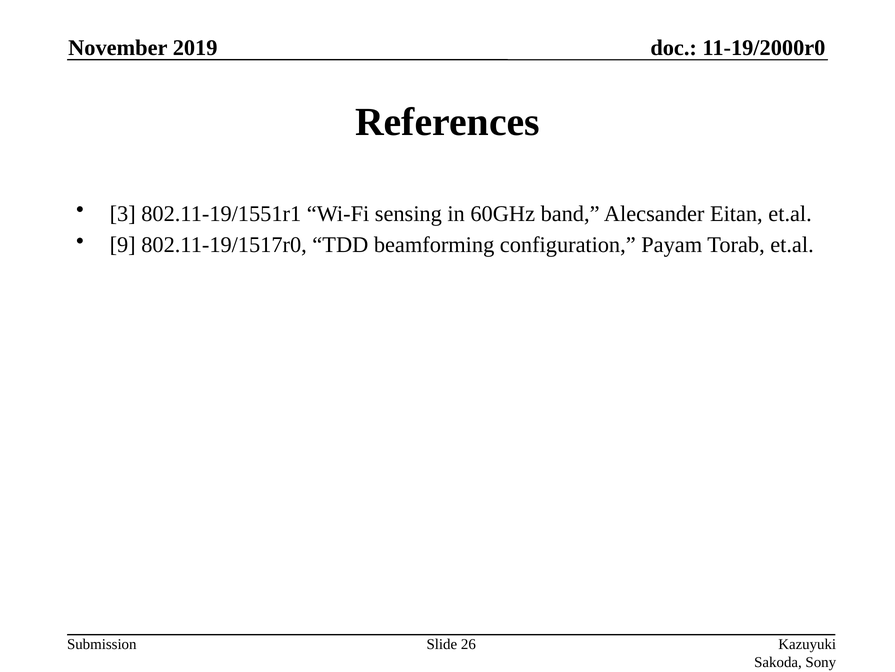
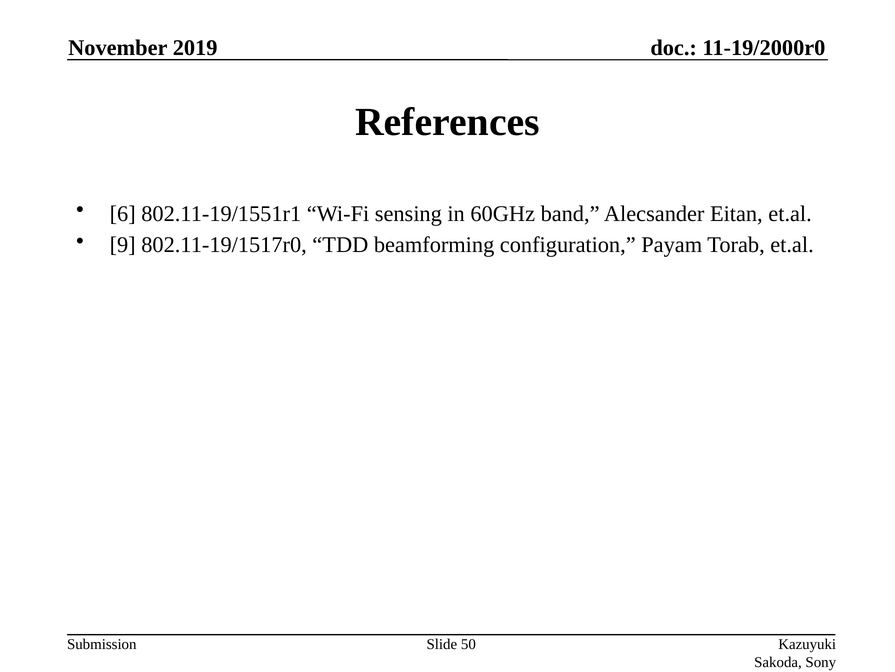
3: 3 -> 6 (123, 213)
26: 26 -> 50 (468, 644)
